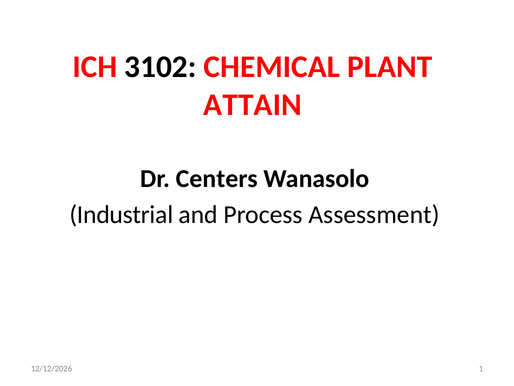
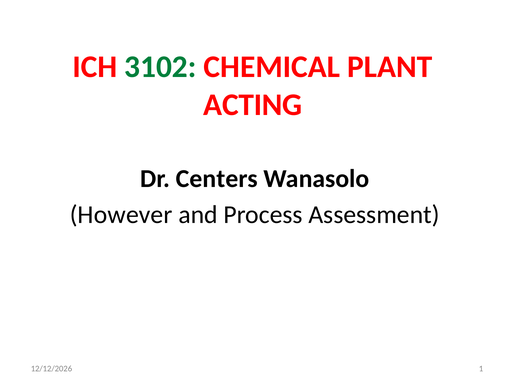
3102 colour: black -> green (160, 67)
ATTAIN: ATTAIN -> ACTING (253, 105)
Industrial: Industrial -> However (121, 214)
